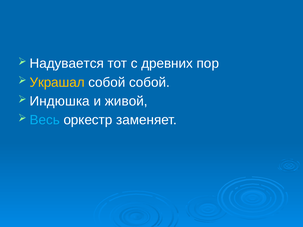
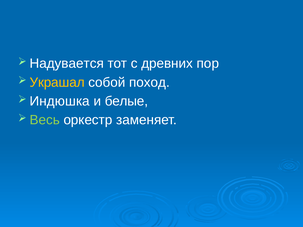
собой собой: собой -> поход (149, 82)
живой: живой -> белые (126, 101)
Весь colour: light blue -> light green (45, 120)
